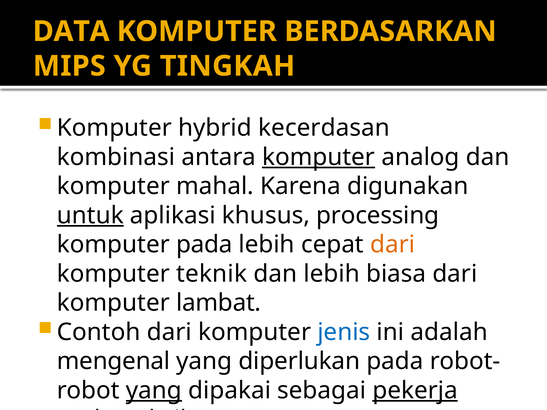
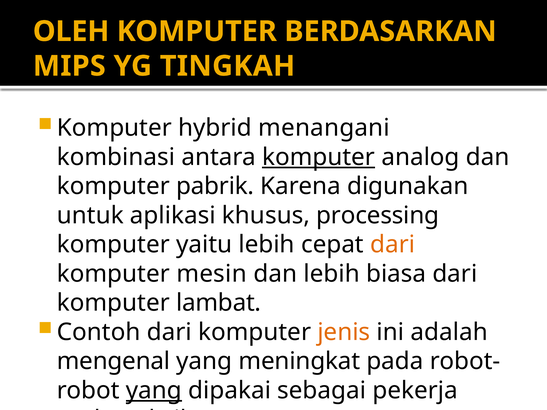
DATA: DATA -> OLEH (71, 31)
kecerdasan: kecerdasan -> menangani (324, 128)
komputer mahal: mahal -> pabrik (215, 186)
untuk underline: present -> none (90, 215)
komputer pada: pada -> yaitu (204, 245)
teknik: teknik -> mesin (212, 274)
jenis colour: blue -> orange (344, 332)
diperlukan: diperlukan -> meningkat (299, 361)
pekerja underline: present -> none (415, 391)
